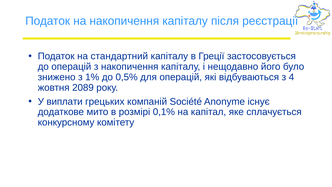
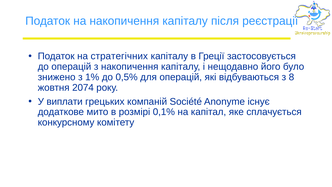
стандартний: стандартний -> стратегічних (119, 56)
4: 4 -> 8 (291, 77)
2089: 2089 -> 2074 (83, 88)
